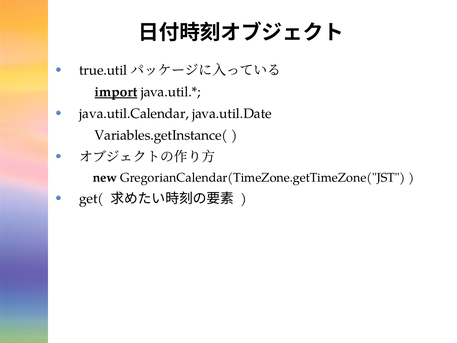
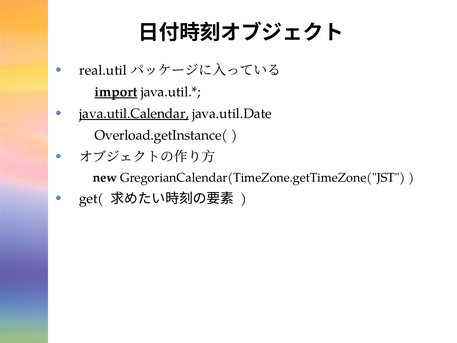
true.util: true.util -> real.util (103, 70)
java.util.Calendar underline: none -> present (134, 114)
Variables.getInstance(: Variables.getInstance( -> Overload.getInstance( (161, 135)
